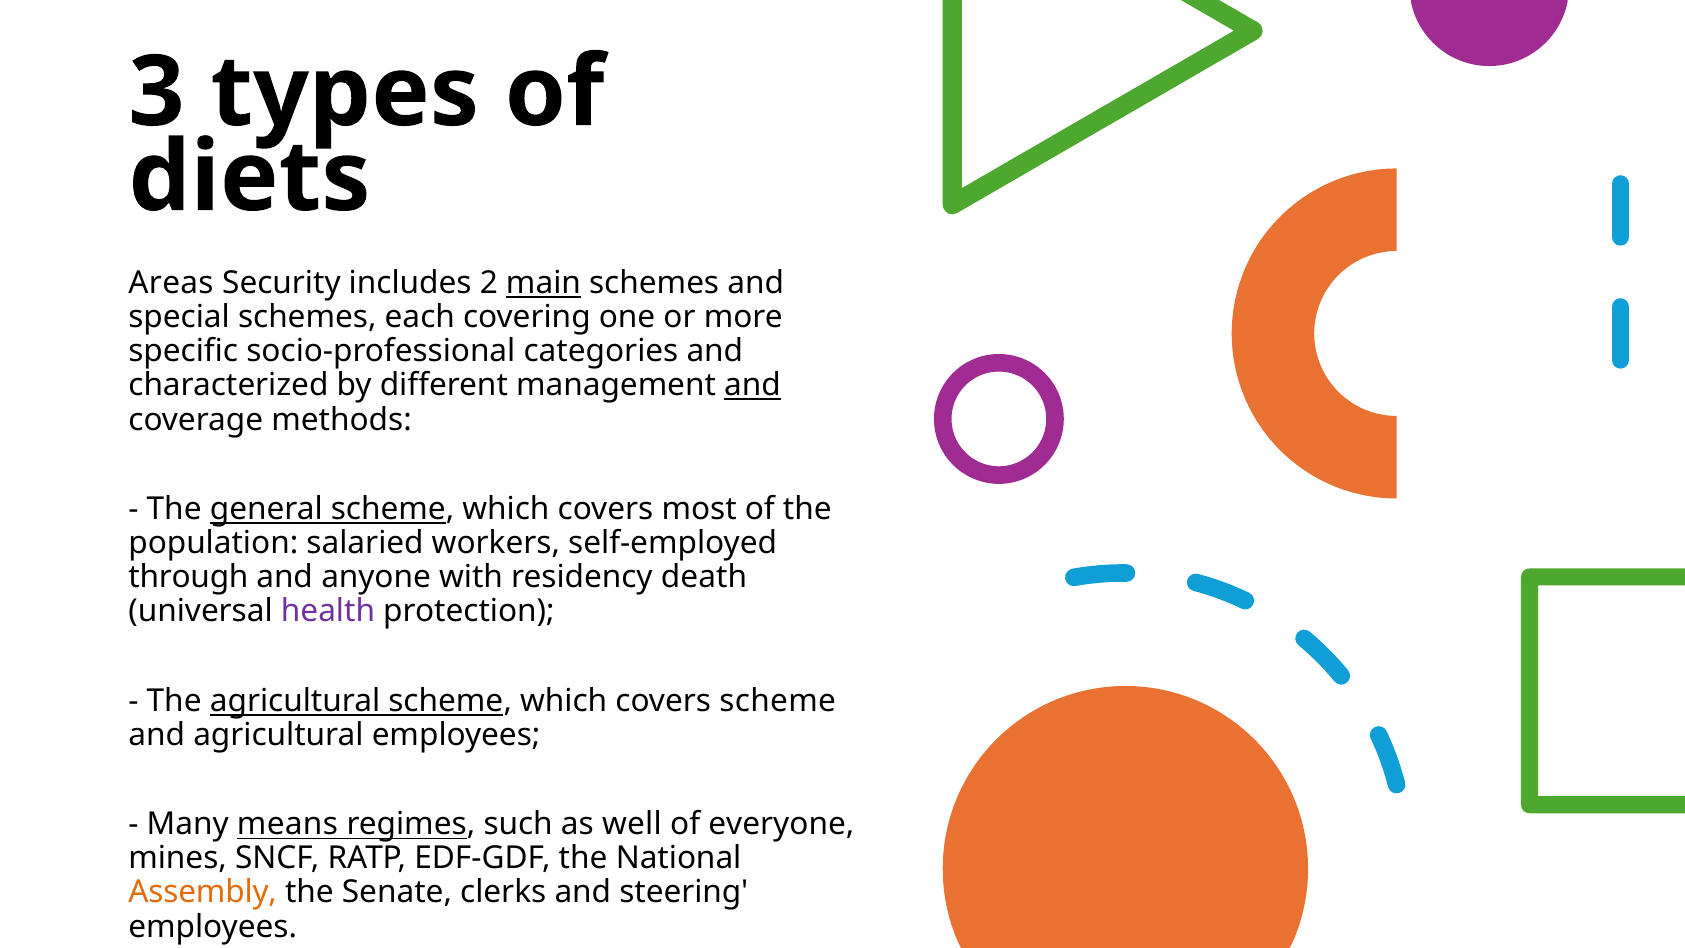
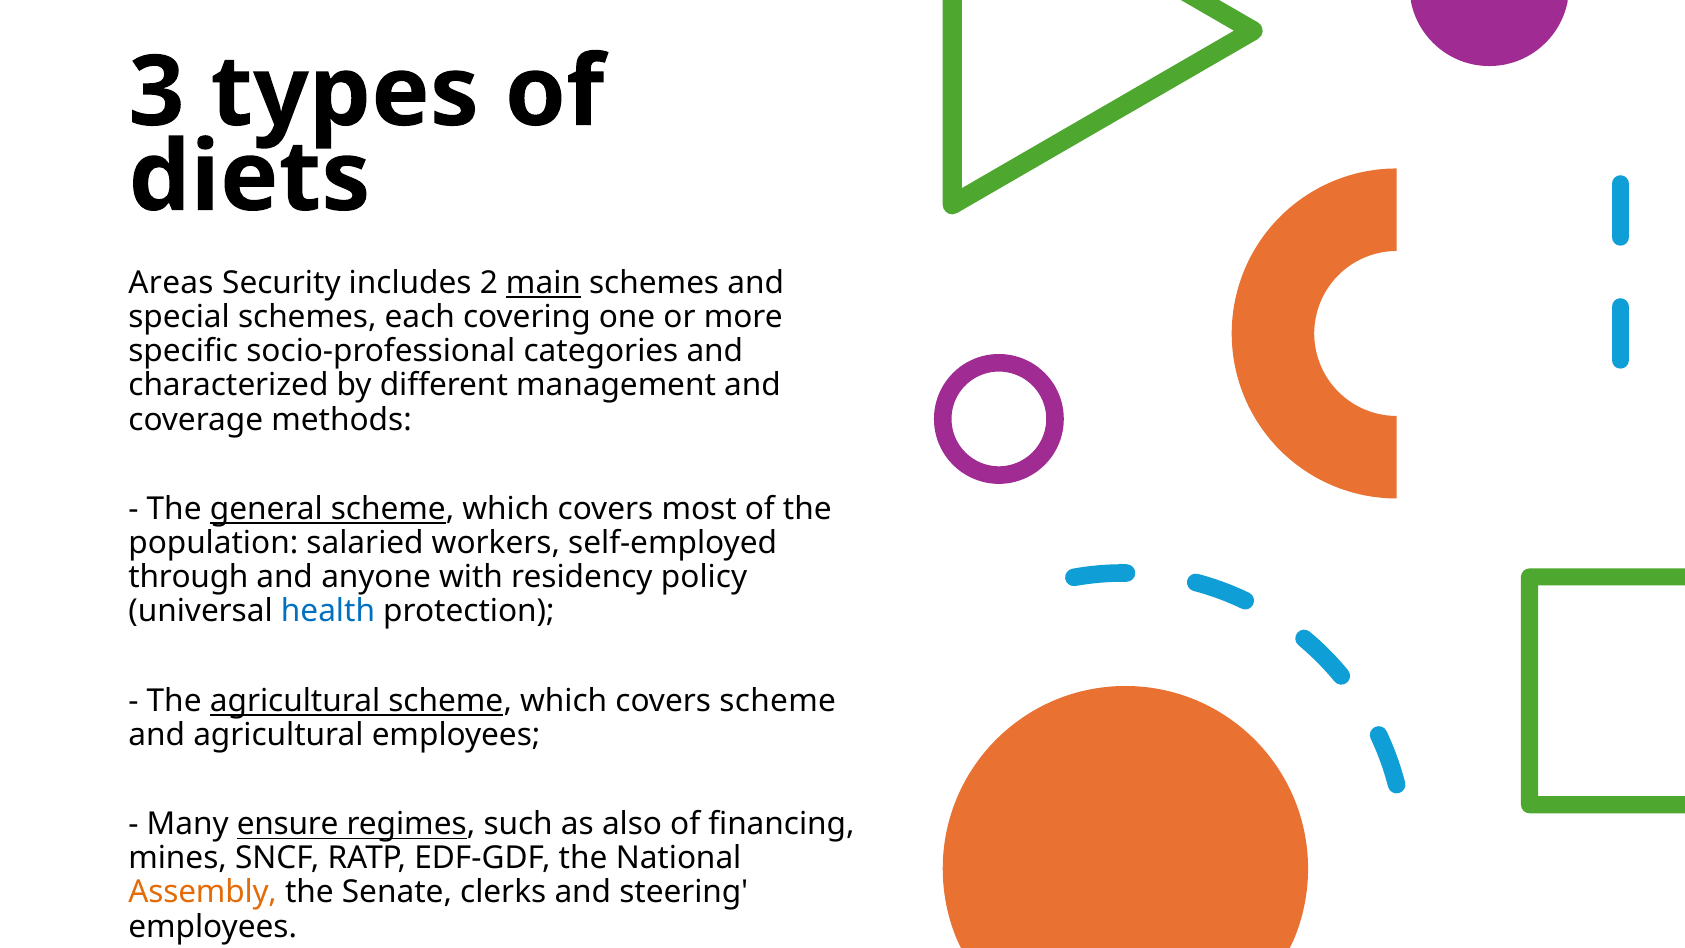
and underline: present -> none (753, 385)
death: death -> policy (704, 577)
health colour: purple -> blue (328, 611)
means: means -> ensure (288, 824)
well: well -> also (632, 824)
everyone: everyone -> financing (781, 824)
